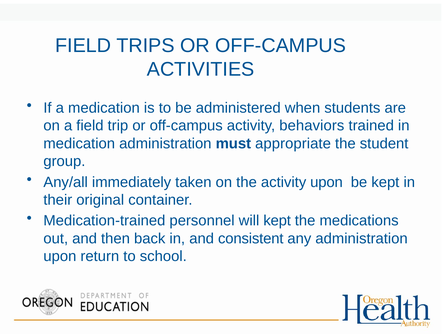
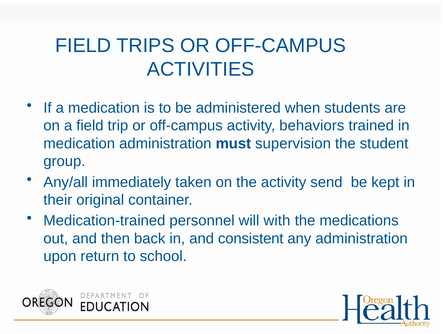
appropriate: appropriate -> supervision (293, 143)
activity upon: upon -> send (326, 182)
will kept: kept -> with (277, 221)
